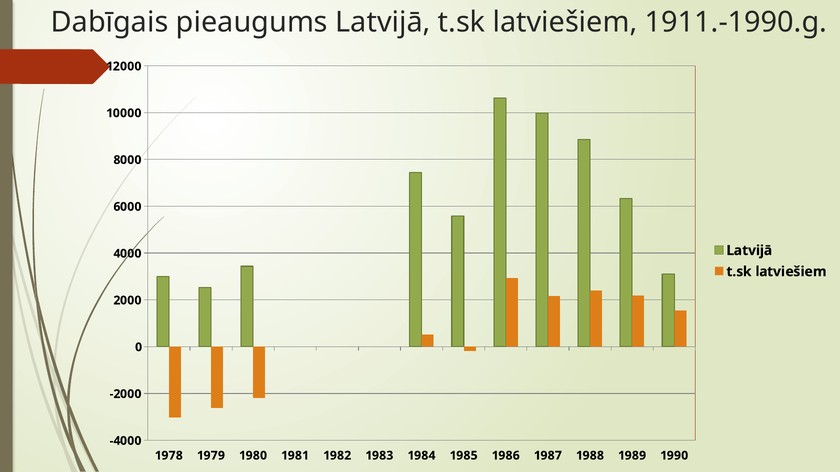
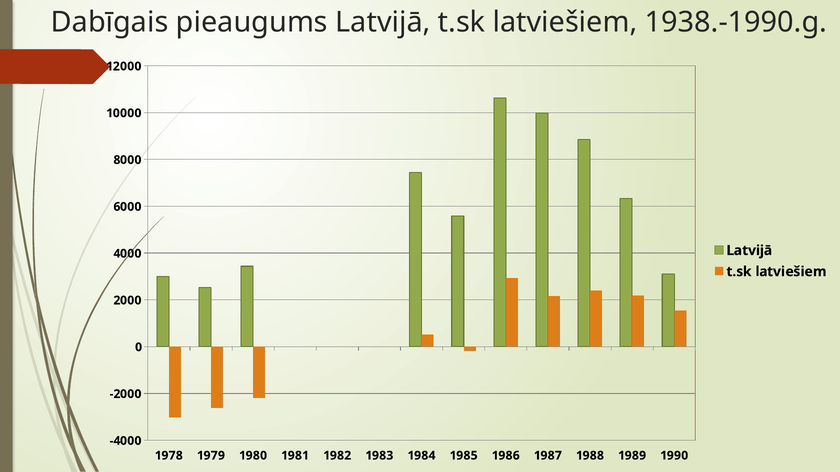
1911.-1990.g: 1911.-1990.g -> 1938.-1990.g (736, 22)
